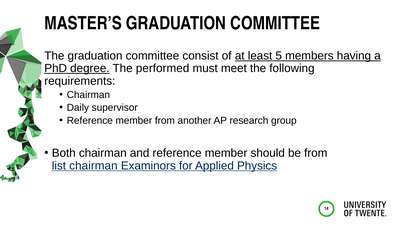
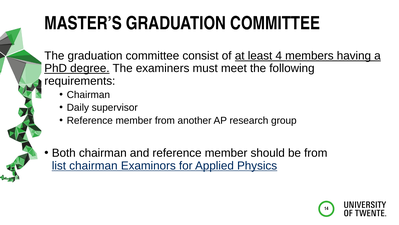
5: 5 -> 4 (279, 56)
performed: performed -> examiners (163, 68)
